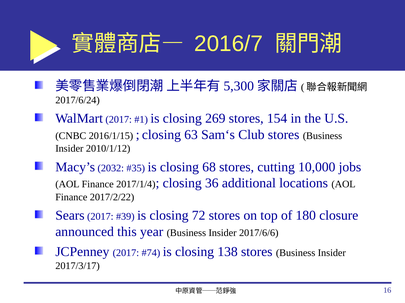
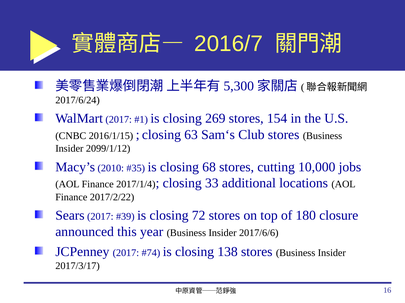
2010/1/12: 2010/1/12 -> 2099/1/12 (108, 149)
2032: 2032 -> 2010 (111, 168)
36: 36 -> 33 (212, 184)
